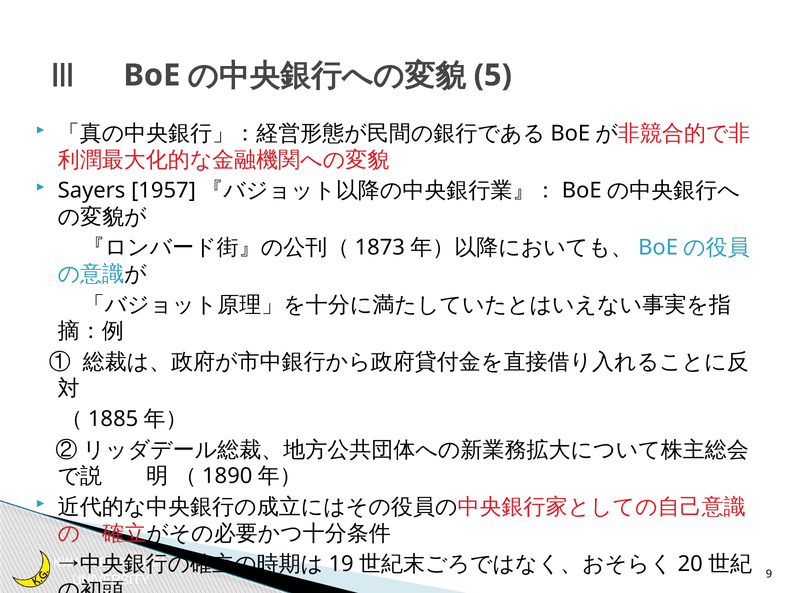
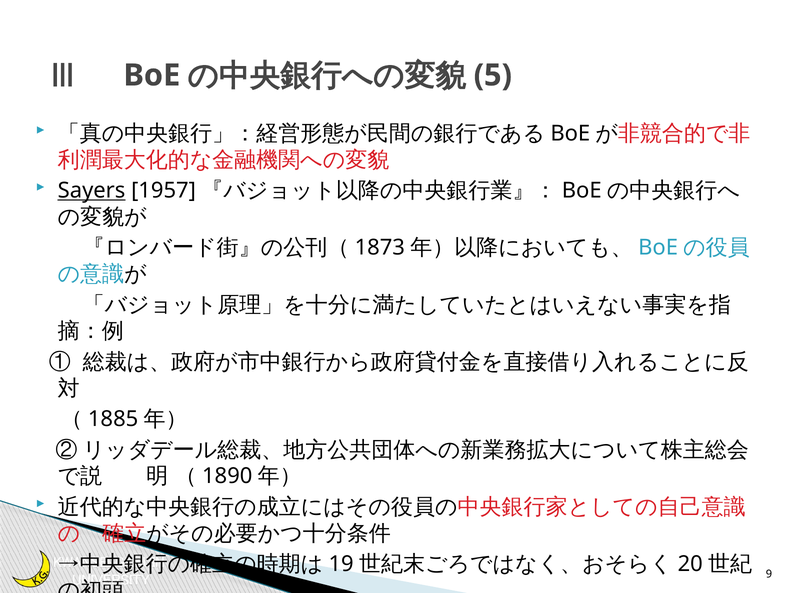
Sayers underline: none -> present (92, 191)
